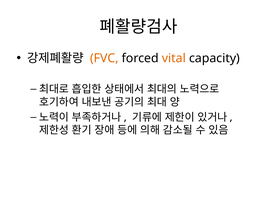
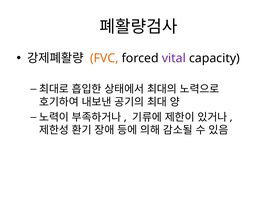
vital colour: orange -> purple (174, 58)
